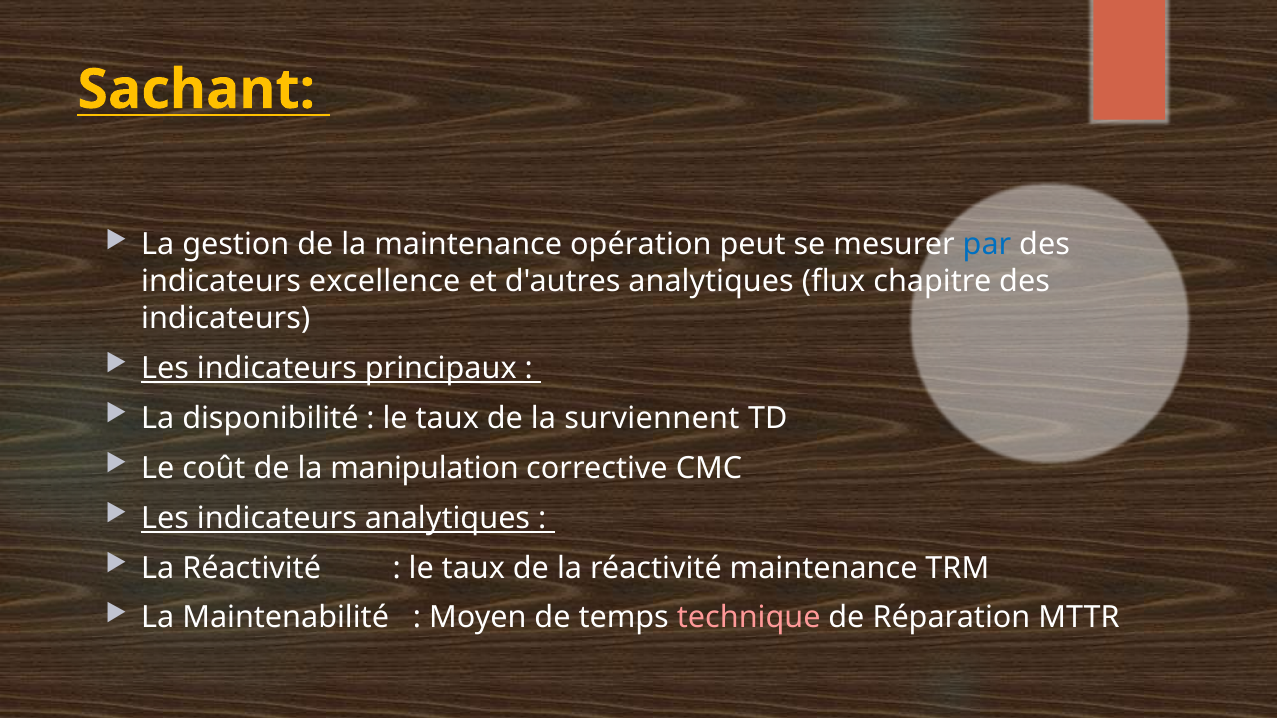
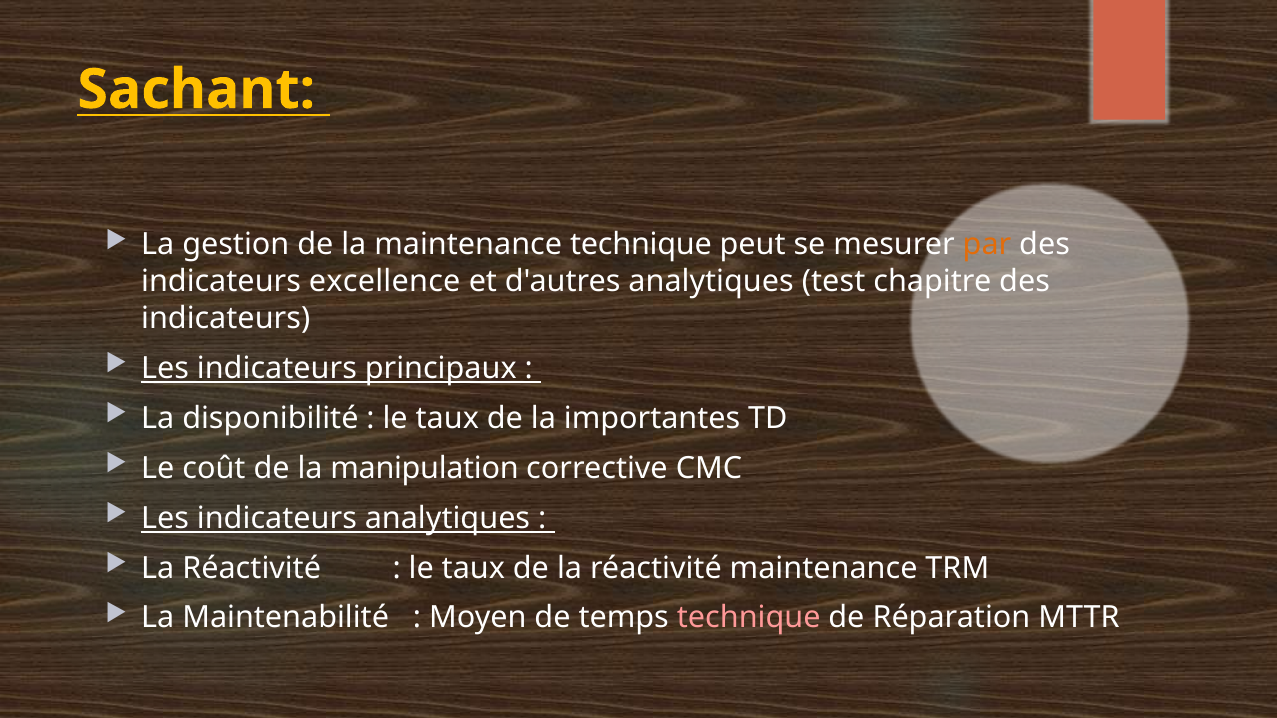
maintenance opération: opération -> technique (641, 245)
par colour: blue -> orange (987, 245)
flux: flux -> test (834, 281)
surviennent: surviennent -> importantes (652, 418)
